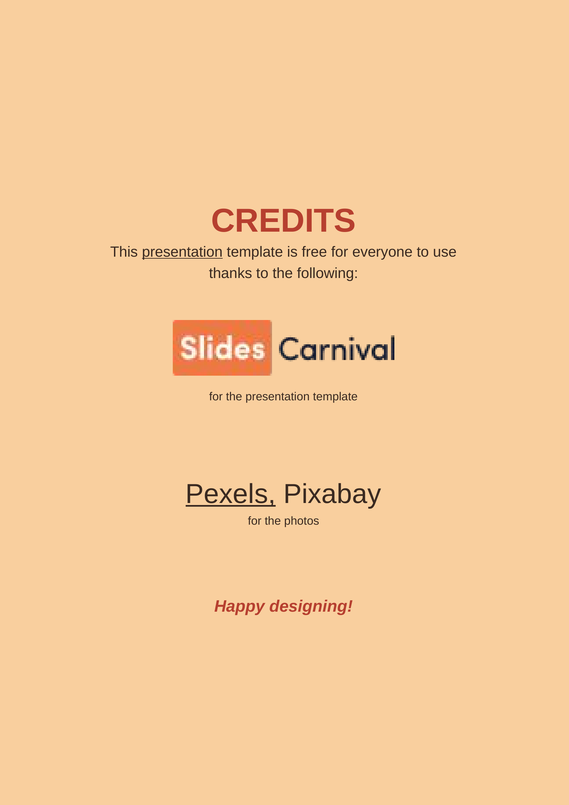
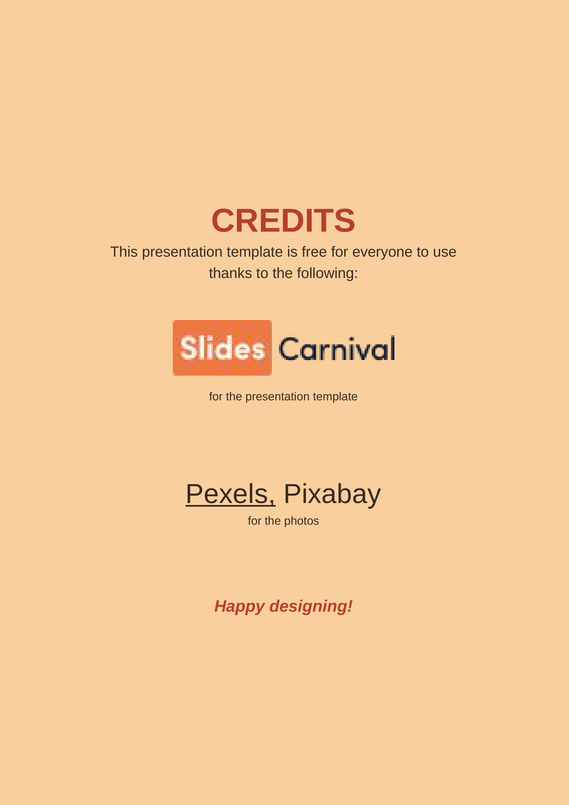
presentation underline: present -> none (182, 252)
